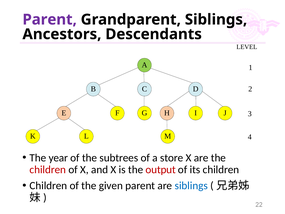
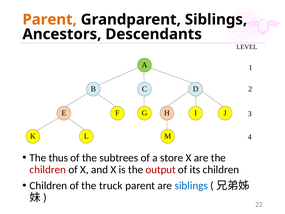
Parent colour: purple -> orange (50, 20)
year: year -> thus (58, 158)
given: given -> truck (111, 185)
